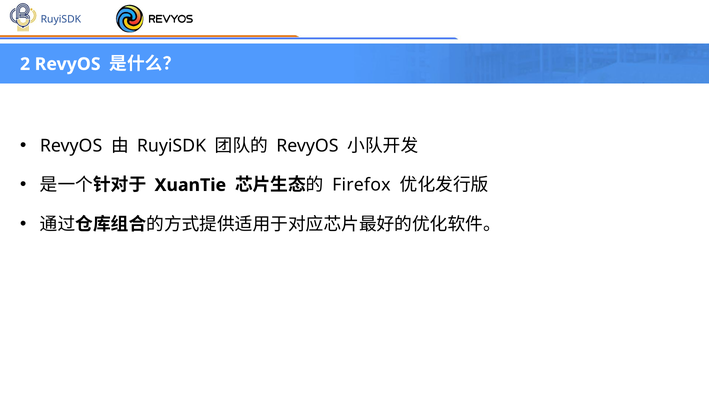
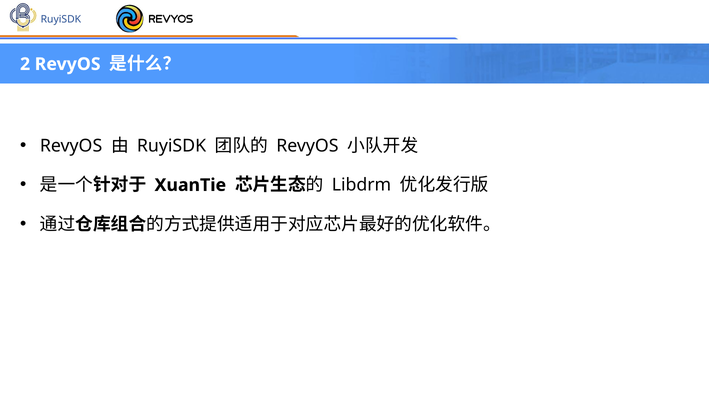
Firefox: Firefox -> Libdrm (361, 185)
